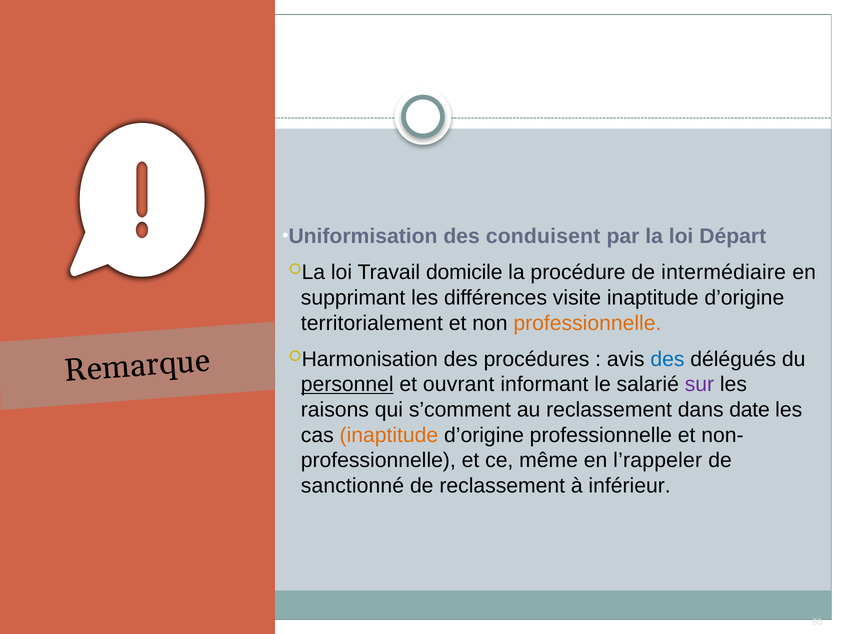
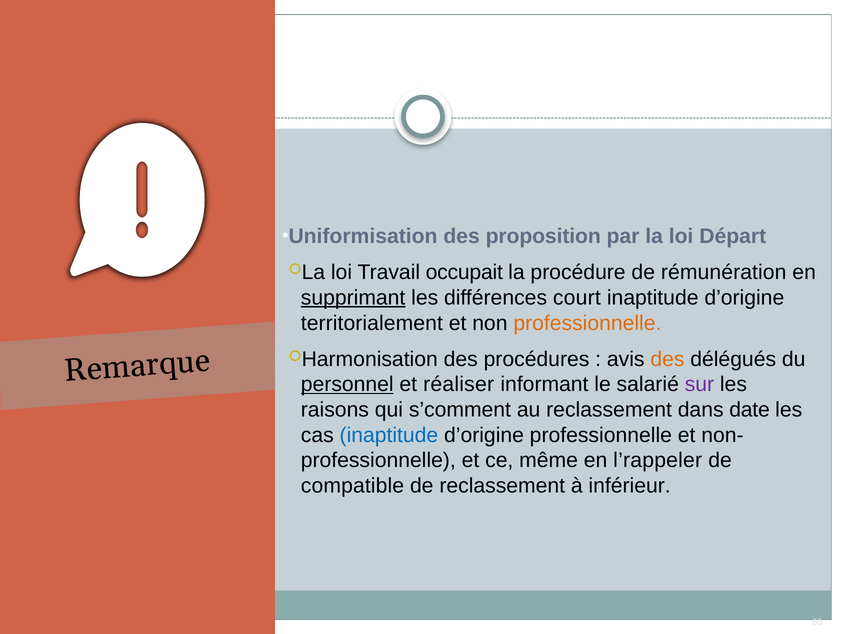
conduisent: conduisent -> proposition (543, 237)
domicile: domicile -> occupait (464, 273)
intermédiaire: intermédiaire -> rémunération (724, 273)
supprimant underline: none -> present (353, 298)
visite: visite -> court (577, 298)
des colour: blue -> orange (667, 359)
ouvrant: ouvrant -> réaliser (459, 385)
inaptitude colour: orange -> blue (389, 436)
sanctionné: sanctionné -> compatible (352, 486)
